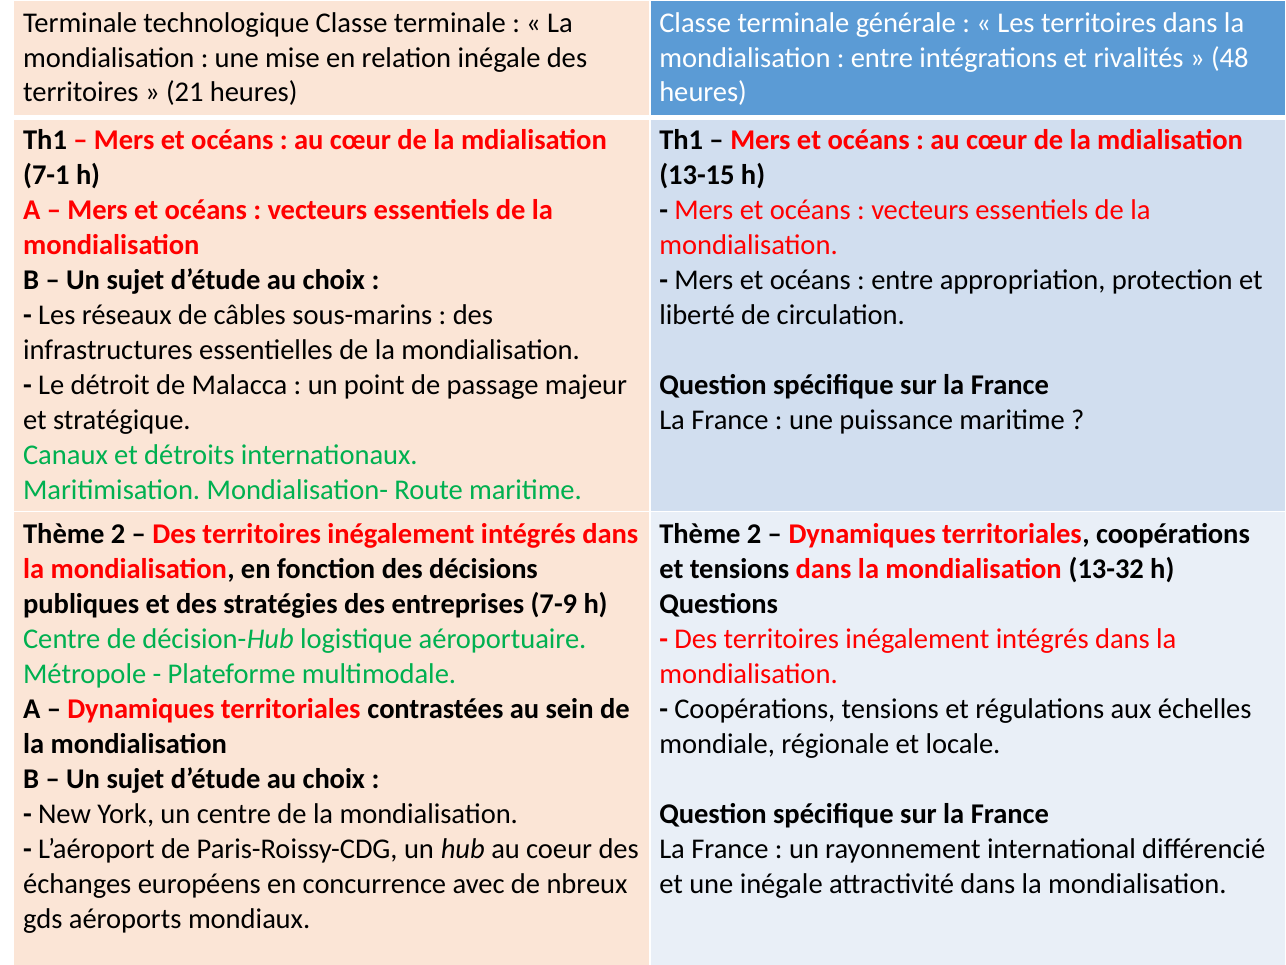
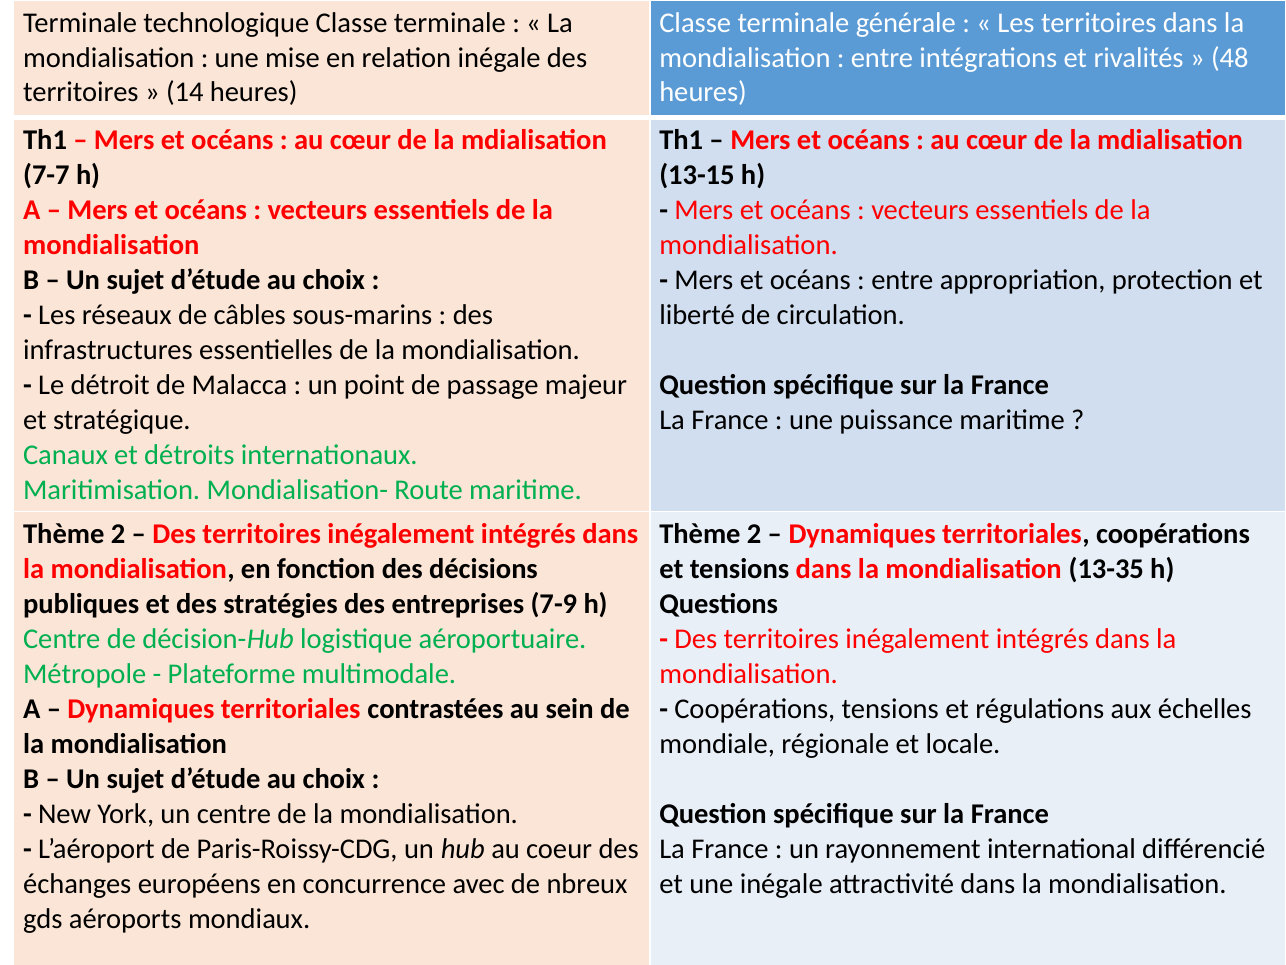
21: 21 -> 14 (185, 92)
7-1: 7-1 -> 7-7 (46, 175)
13-32: 13-32 -> 13-35 (1106, 569)
